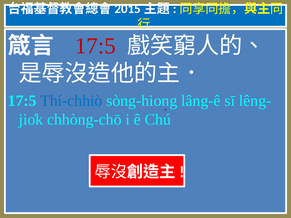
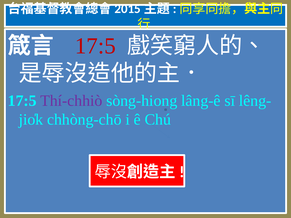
Thí-chhiò colour: blue -> purple (71, 101)
